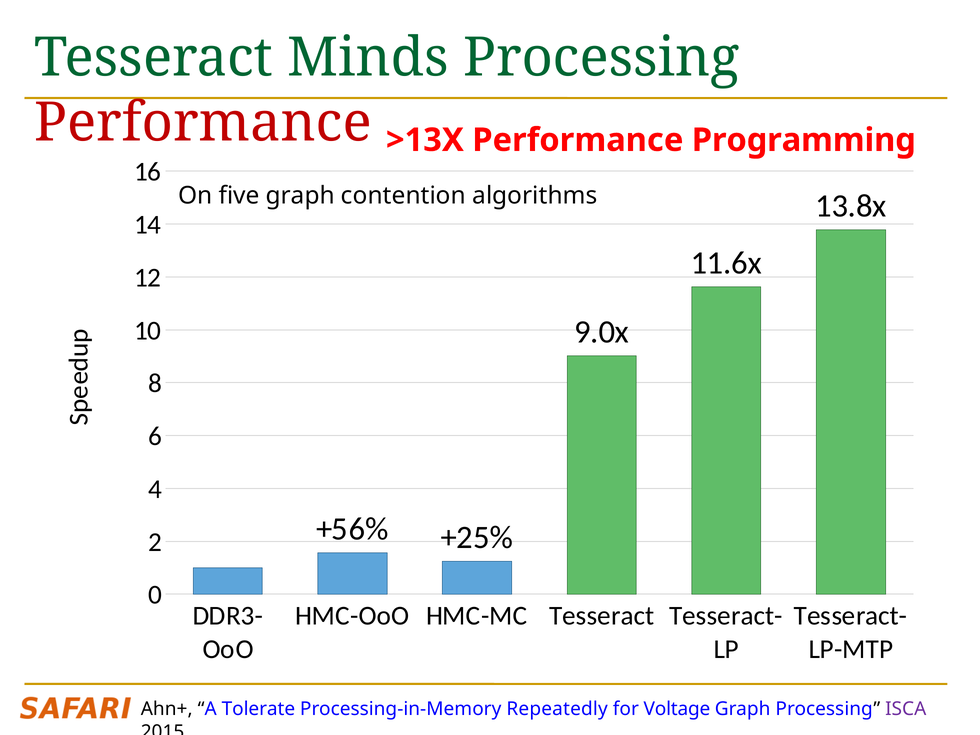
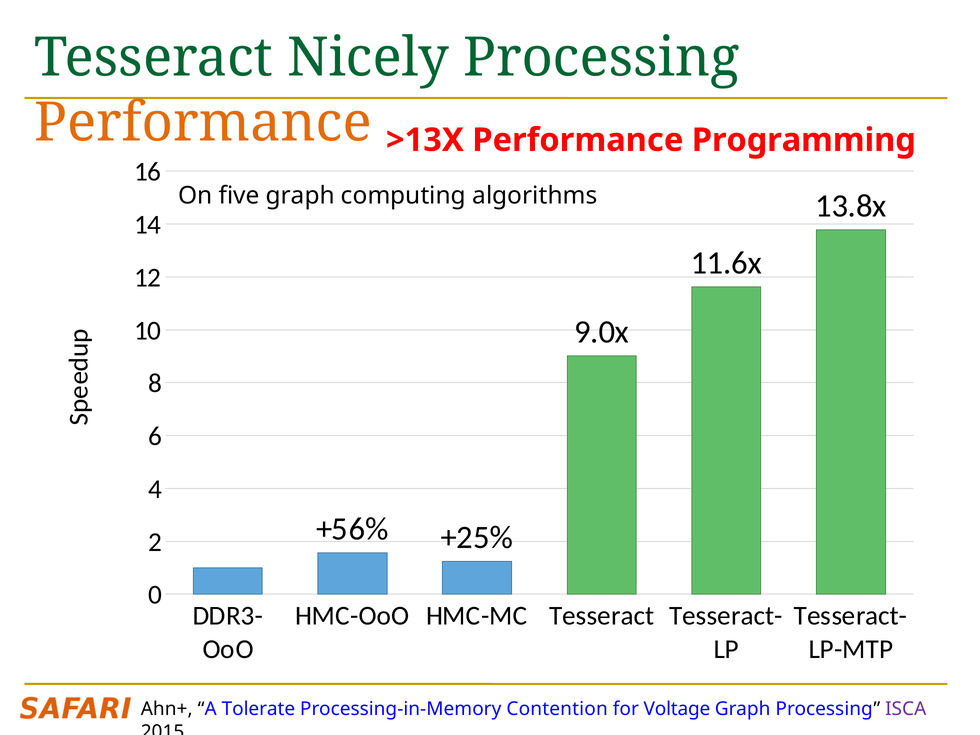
Minds: Minds -> Nicely (368, 58)
Performance colour: red -> orange (203, 123)
contention: contention -> computing (403, 196)
Repeatedly: Repeatedly -> Contention (557, 709)
